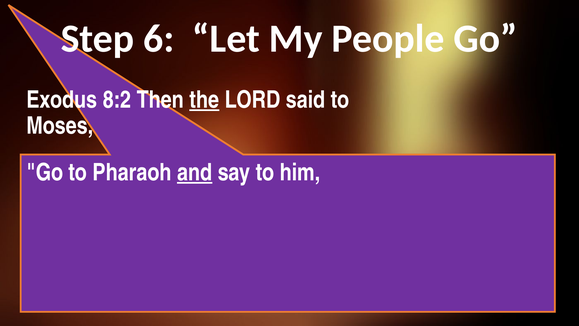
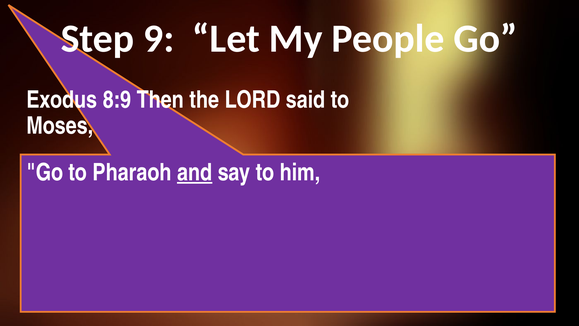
6: 6 -> 9 (159, 39)
8:2: 8:2 -> 8:9 (117, 100)
the underline: present -> none (204, 100)
